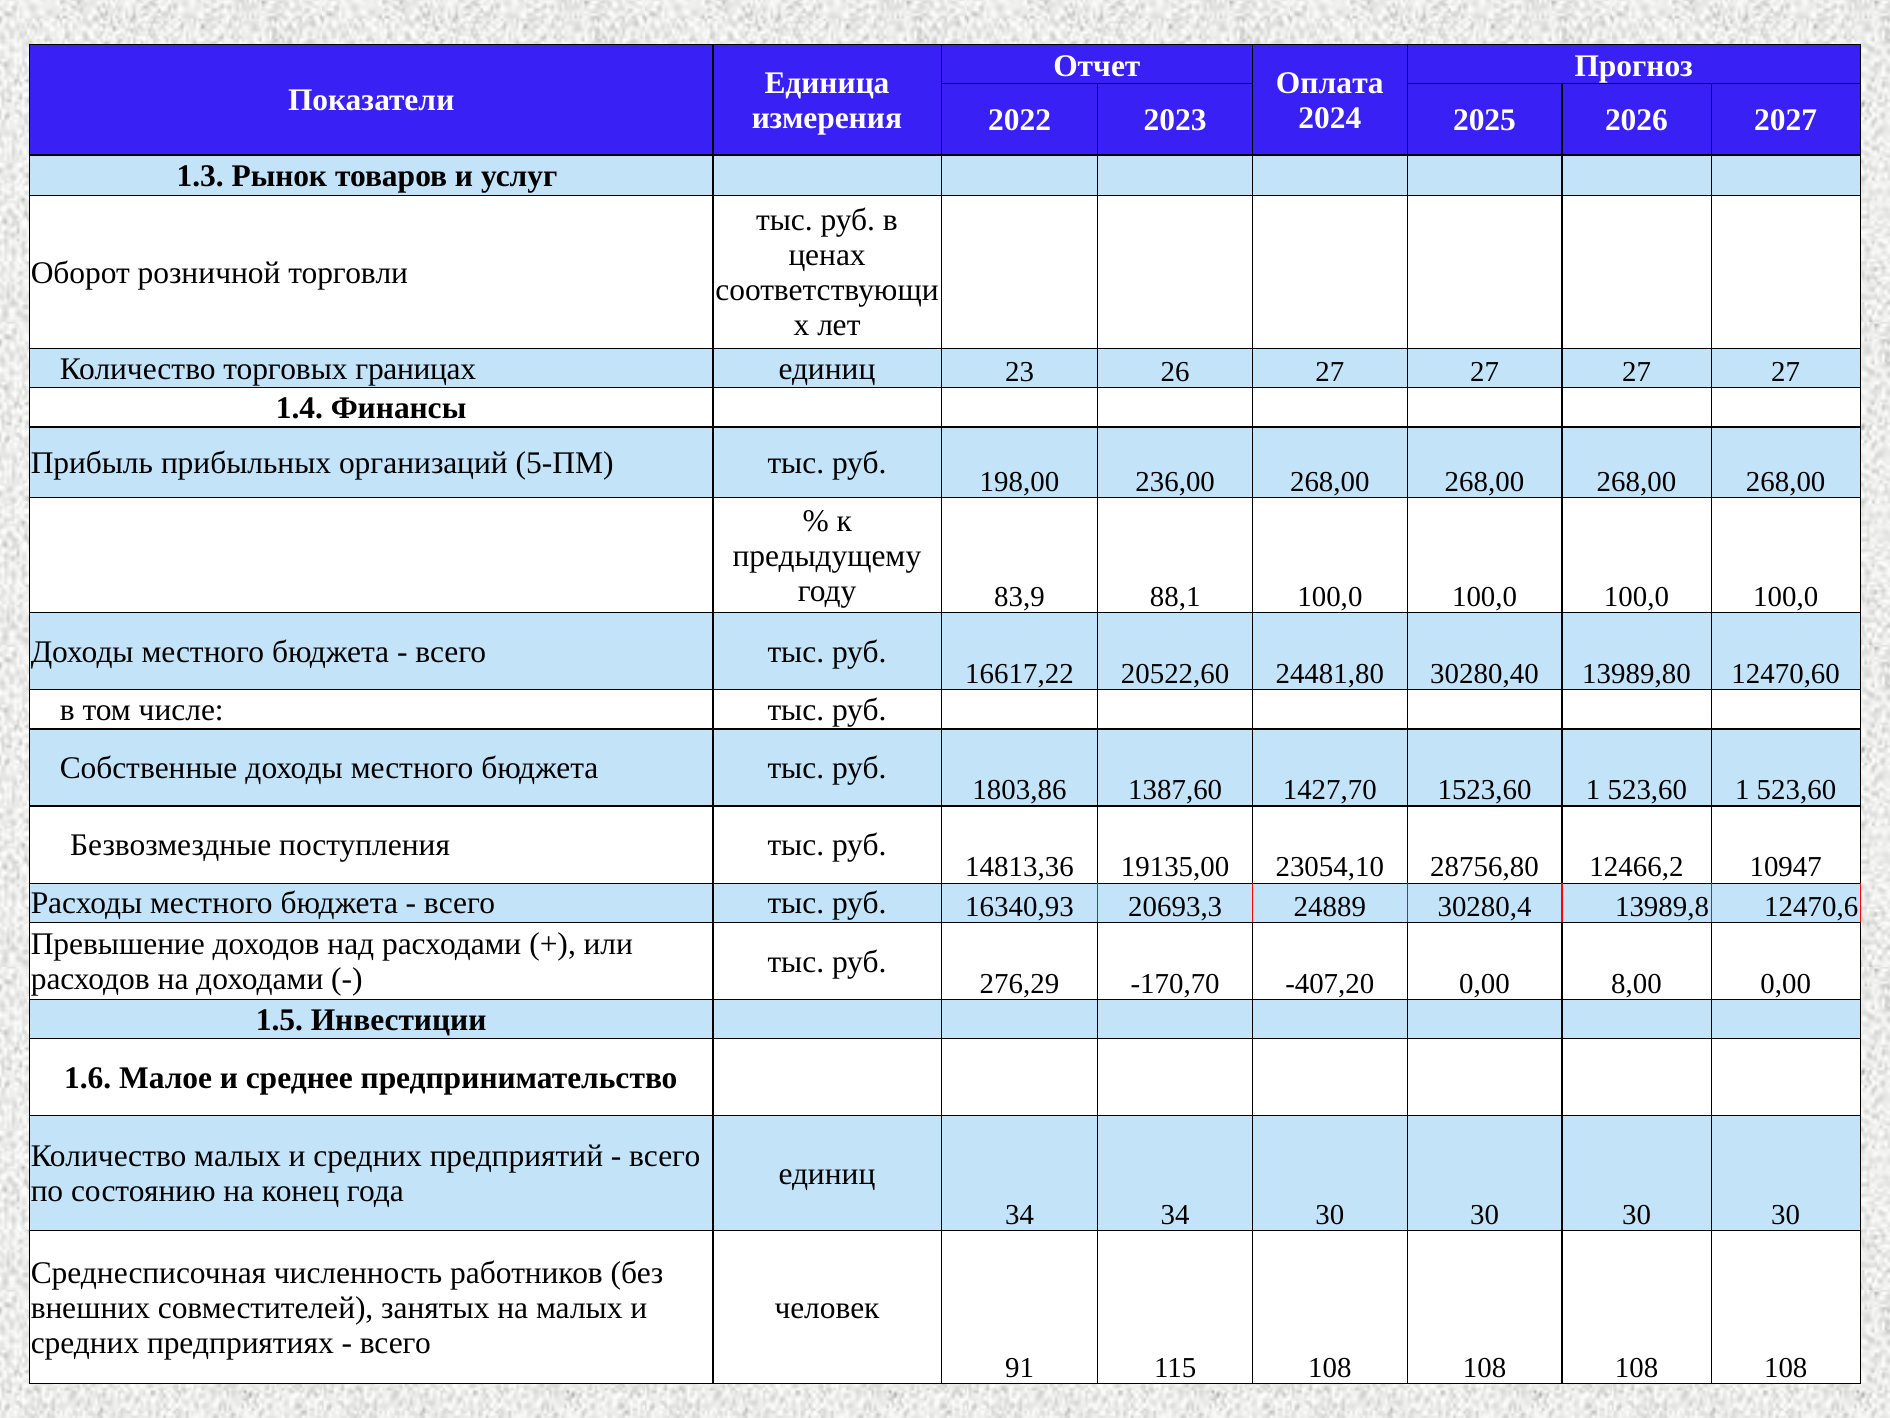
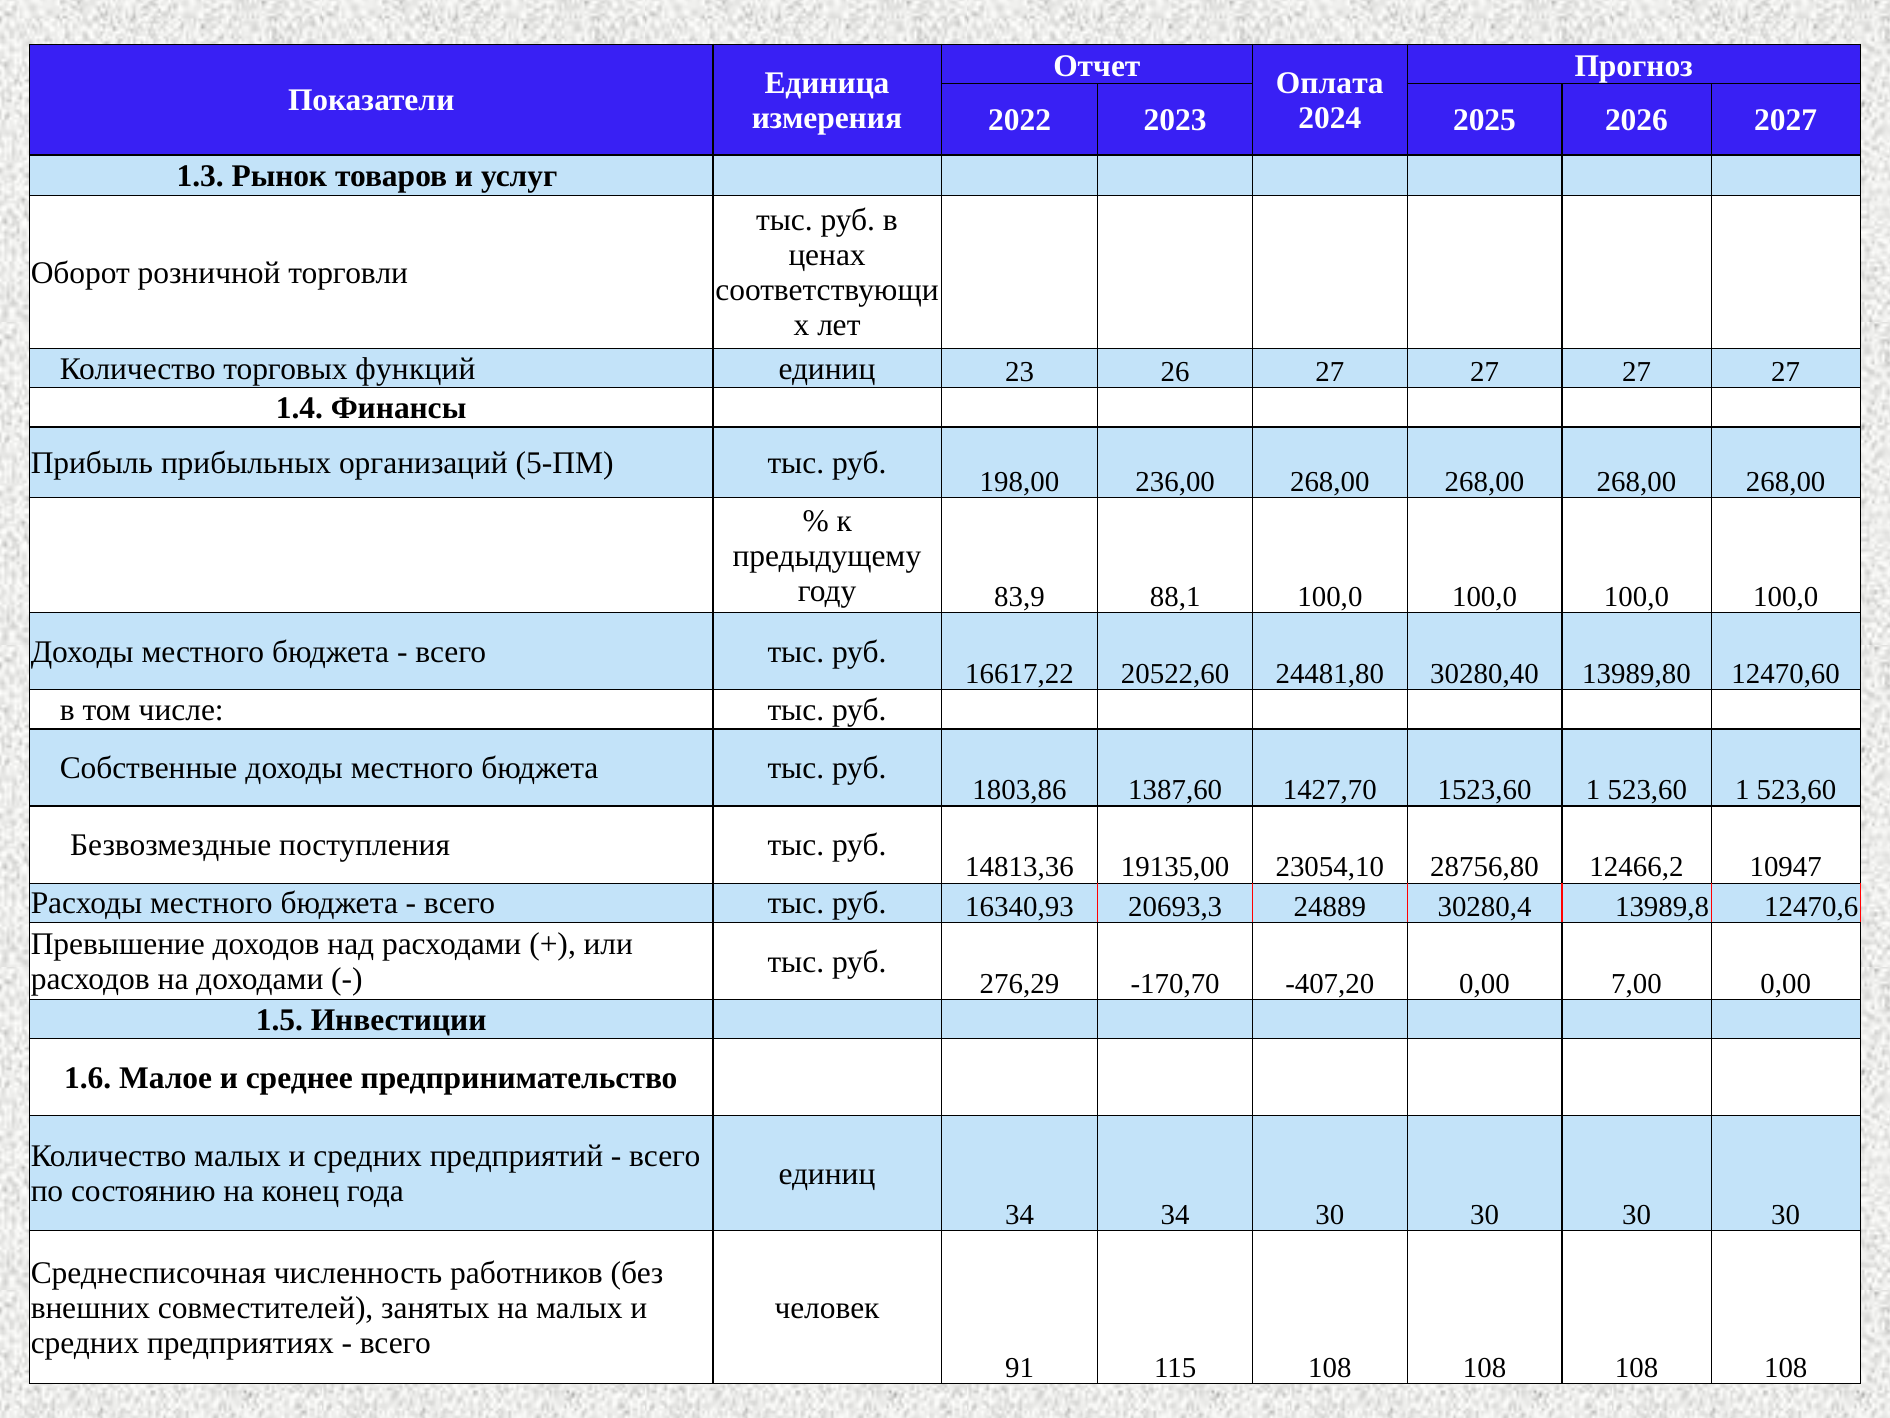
границах: границах -> функций (415, 369)
8,00: 8,00 -> 7,00 (1636, 983)
